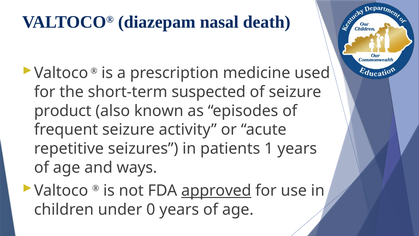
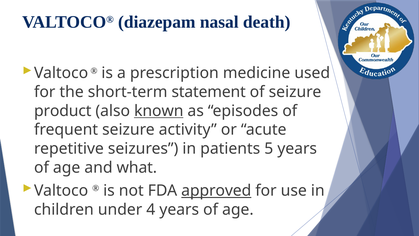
suspected: suspected -> statement (209, 92)
known underline: none -> present (159, 111)
1: 1 -> 5 (269, 148)
ways: ways -> what (137, 167)
0: 0 -> 4 (151, 209)
